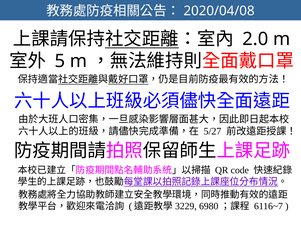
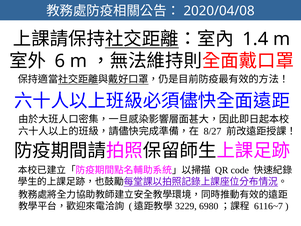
2.0: 2.0 -> 1.4 (255, 39)
5: 5 -> 6 (60, 61)
5/27: 5/27 -> 8/27 (212, 131)
